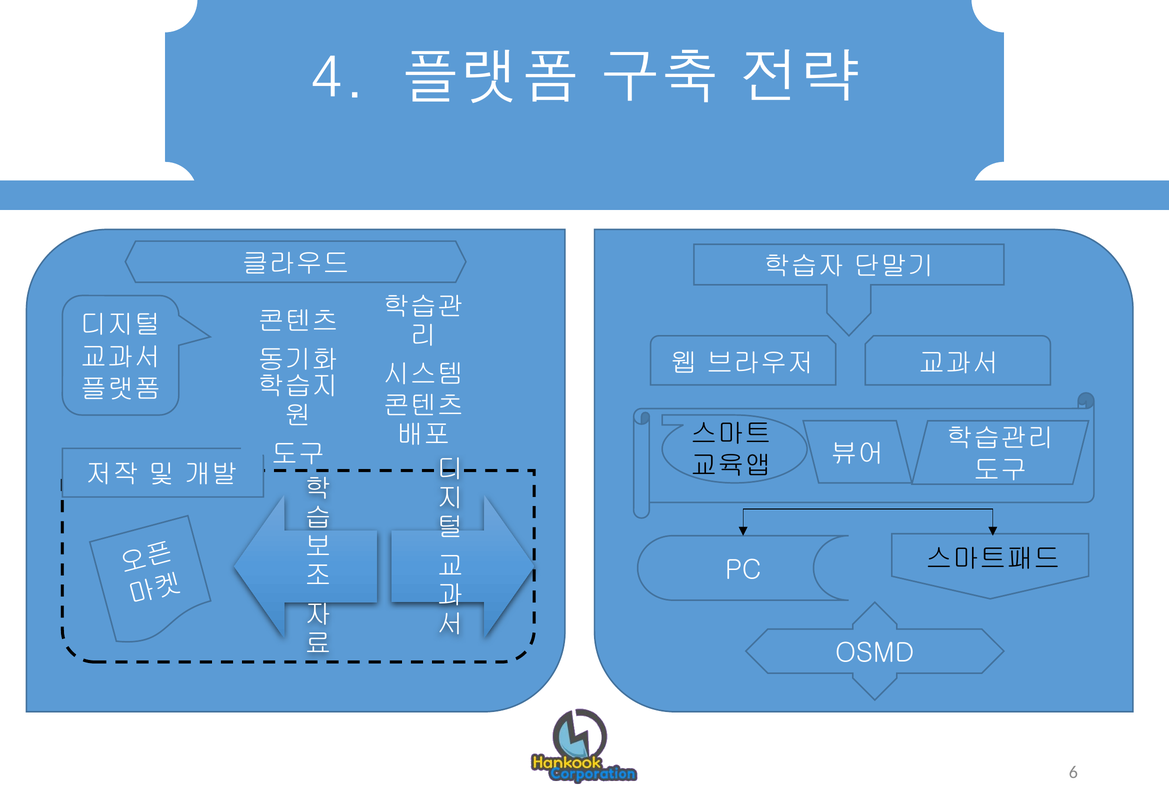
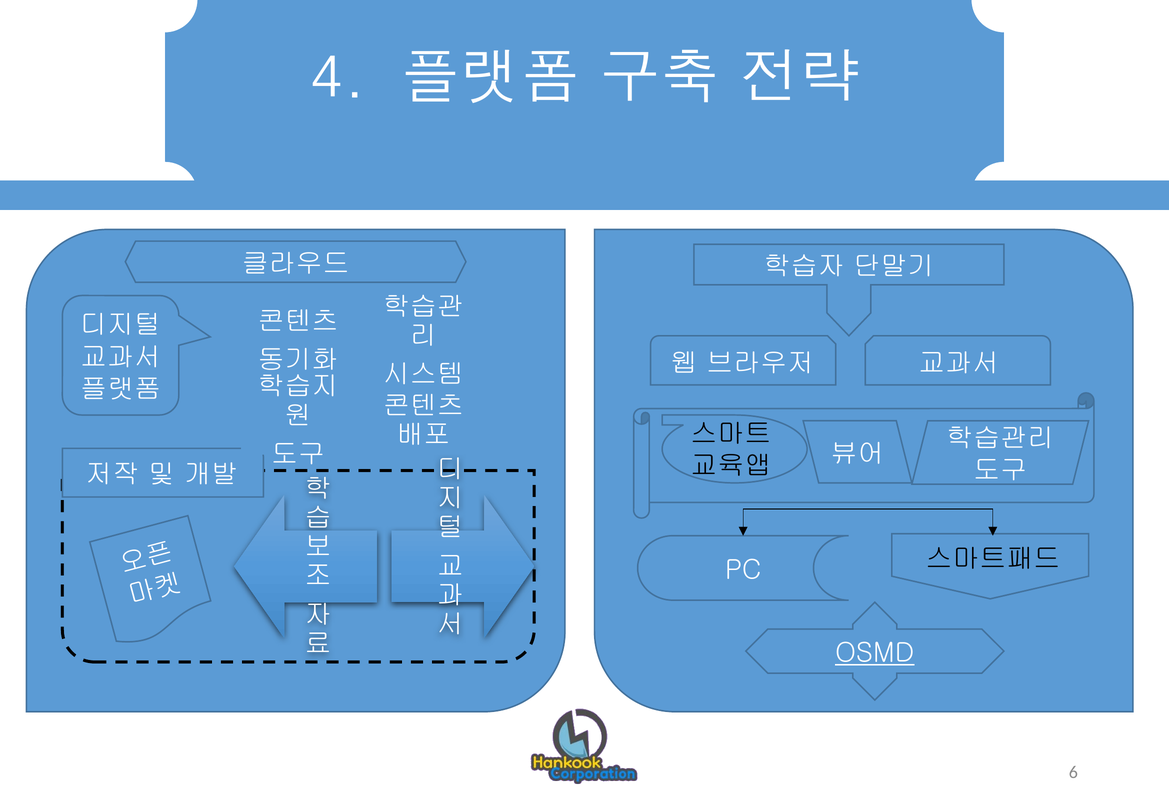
OSMD underline: none -> present (875, 653)
